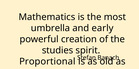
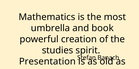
early: early -> book (103, 28)
Proportional: Proportional -> Presentation (47, 62)
